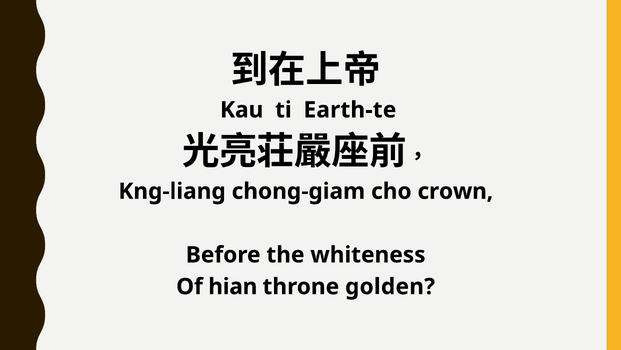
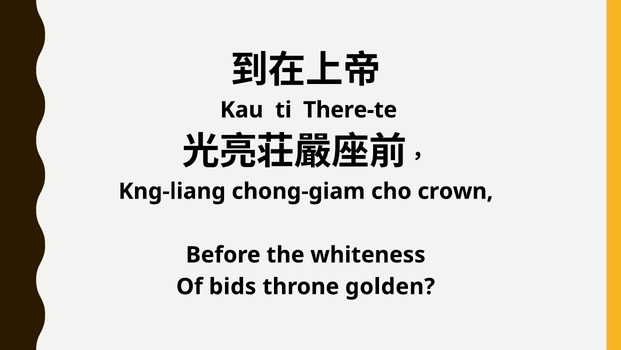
Earth-te: Earth-te -> There-te (350, 110)
hian: hian -> bids (233, 286)
